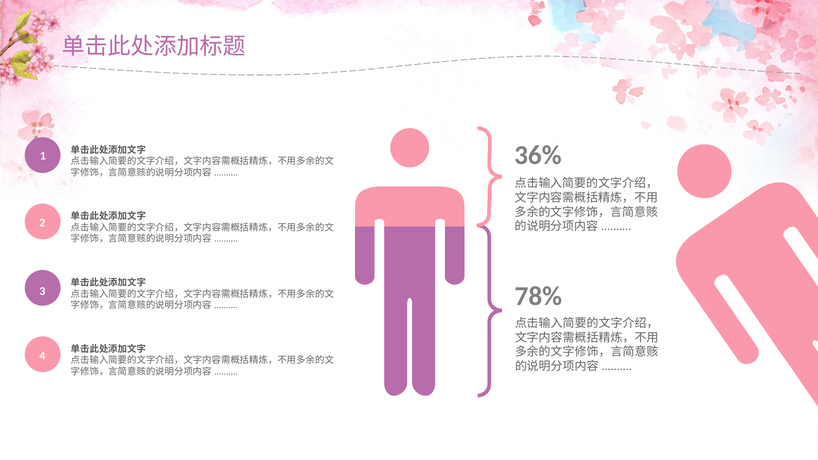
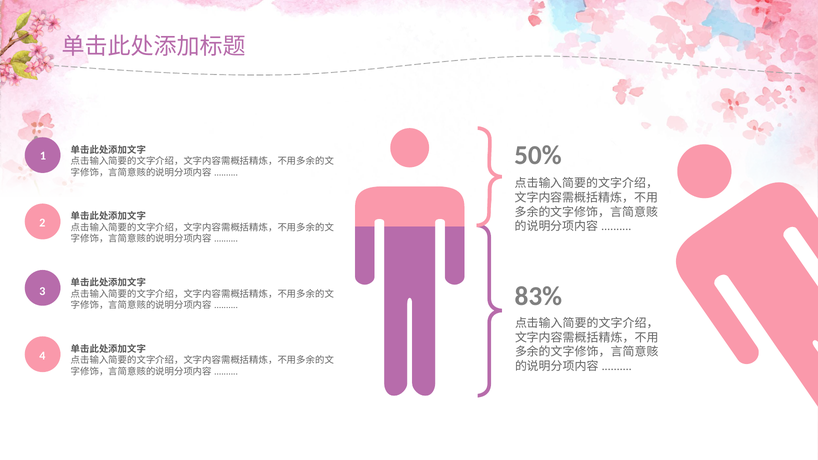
36%: 36% -> 50% (538, 155)
78%: 78% -> 83% (538, 296)
